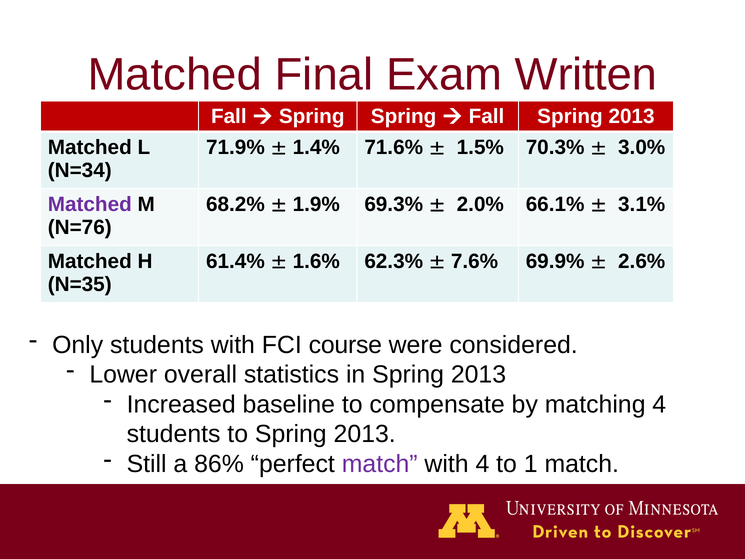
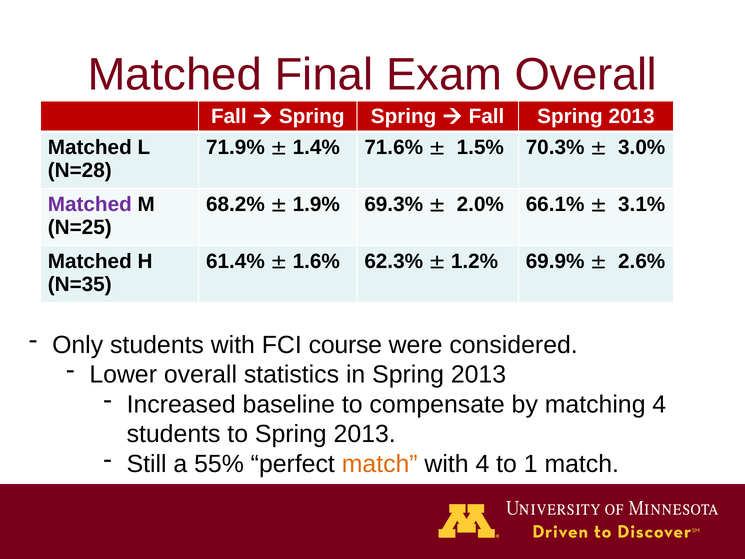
Exam Written: Written -> Overall (586, 75)
N=34: N=34 -> N=28 (80, 170)
N=76: N=76 -> N=25 (80, 227)
7.6%: 7.6% -> 1.2% (475, 261)
86%: 86% -> 55% (219, 464)
match colour: purple -> orange (380, 464)
